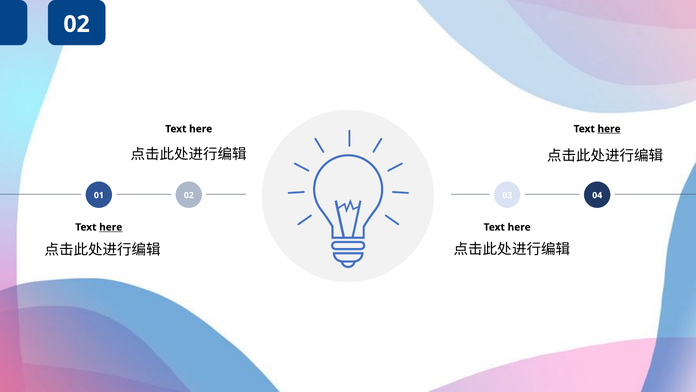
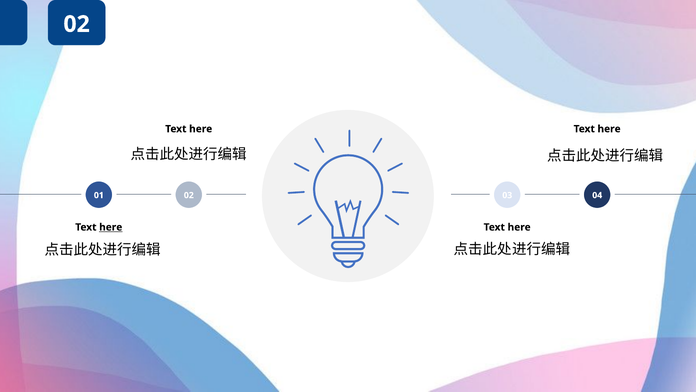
here underline: present -> none (609, 129)
